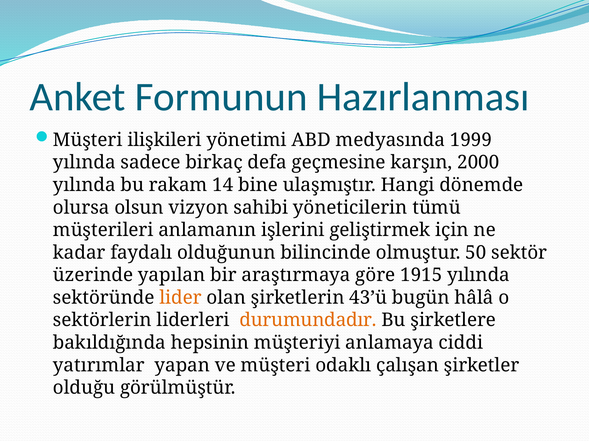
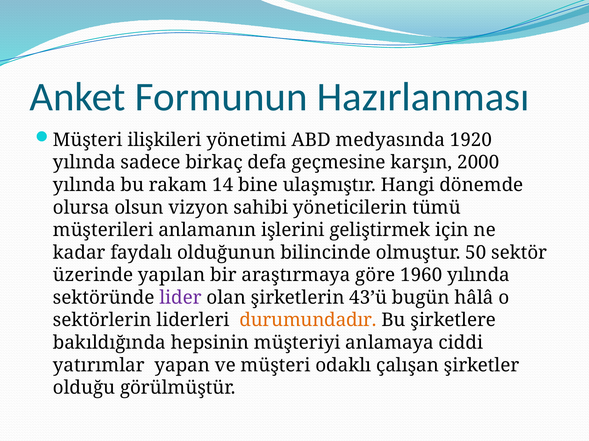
1999: 1999 -> 1920 (471, 140)
1915: 1915 -> 1960 (421, 276)
lider colour: orange -> purple (181, 298)
